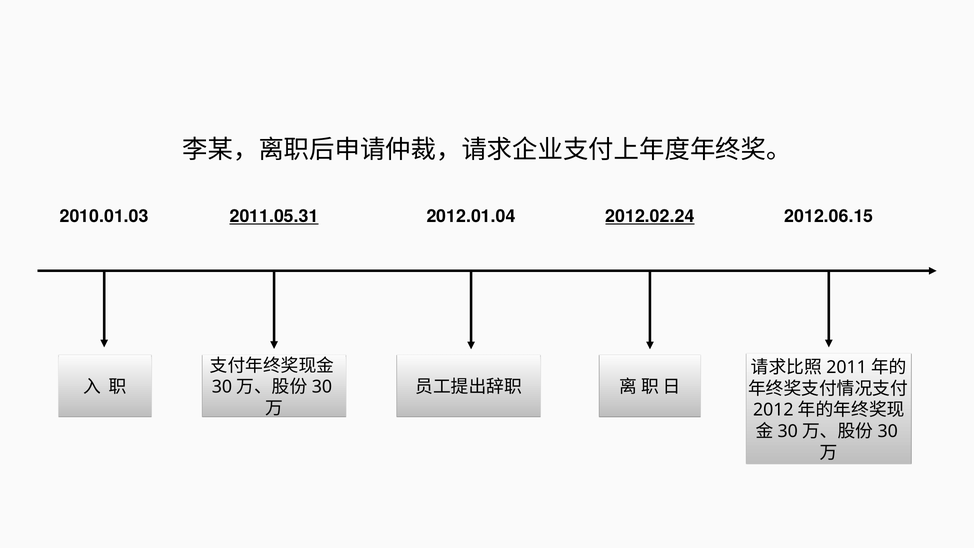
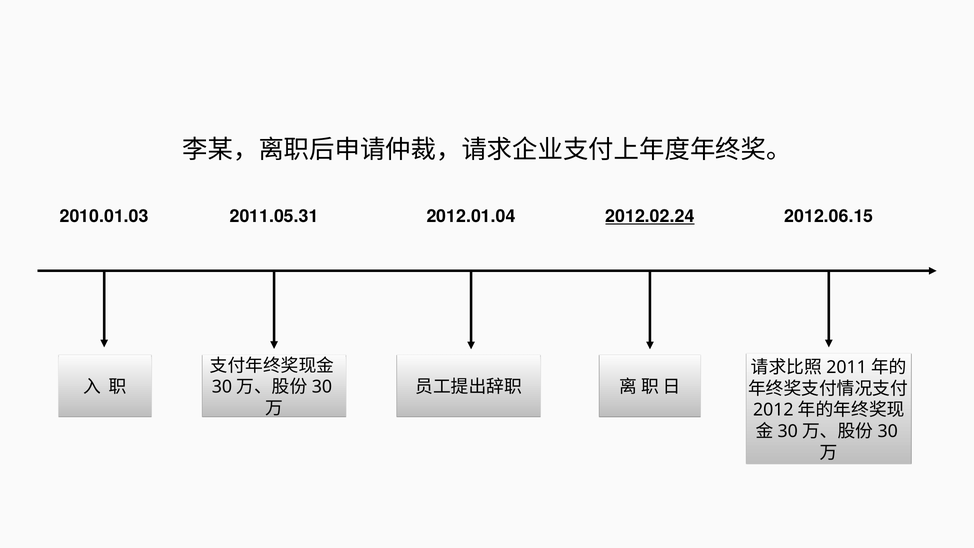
2011.05.31 underline: present -> none (274, 216)
